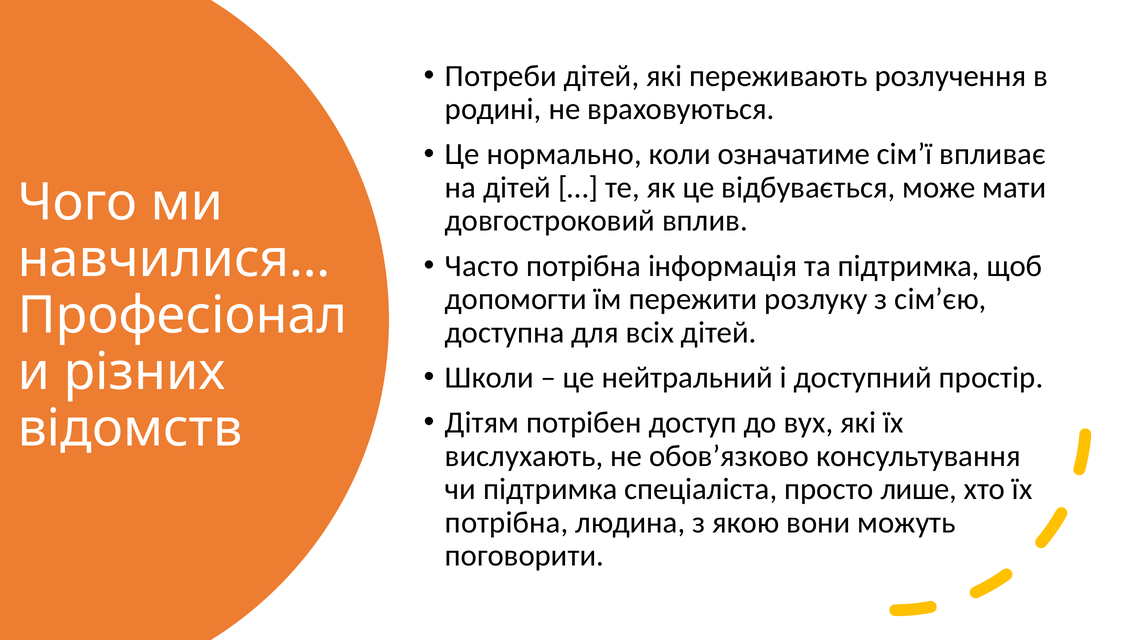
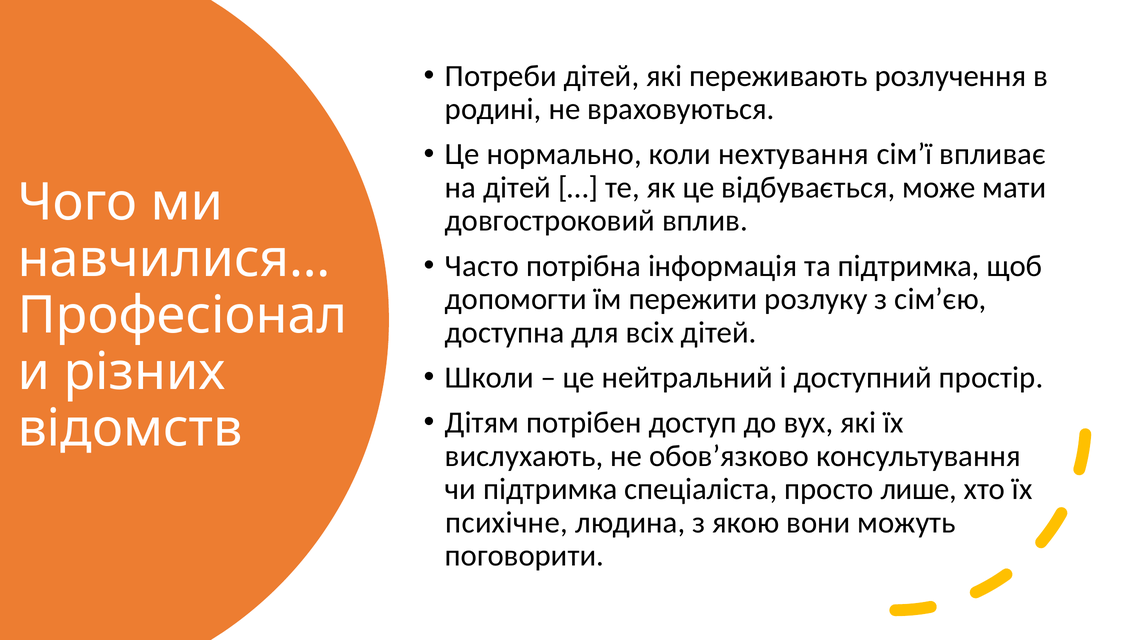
означатиме: означатиме -> нехтування (794, 154)
потрібна: потрібна -> психічне (507, 523)
